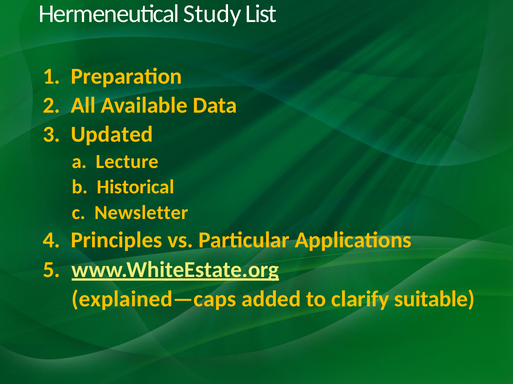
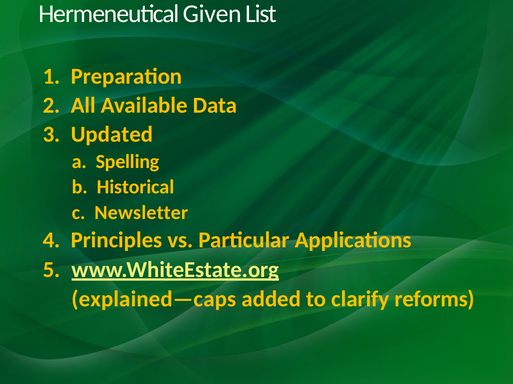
Study: Study -> Given (212, 14)
Lecture: Lecture -> Spelling (128, 162)
suitable: suitable -> reforms (435, 299)
